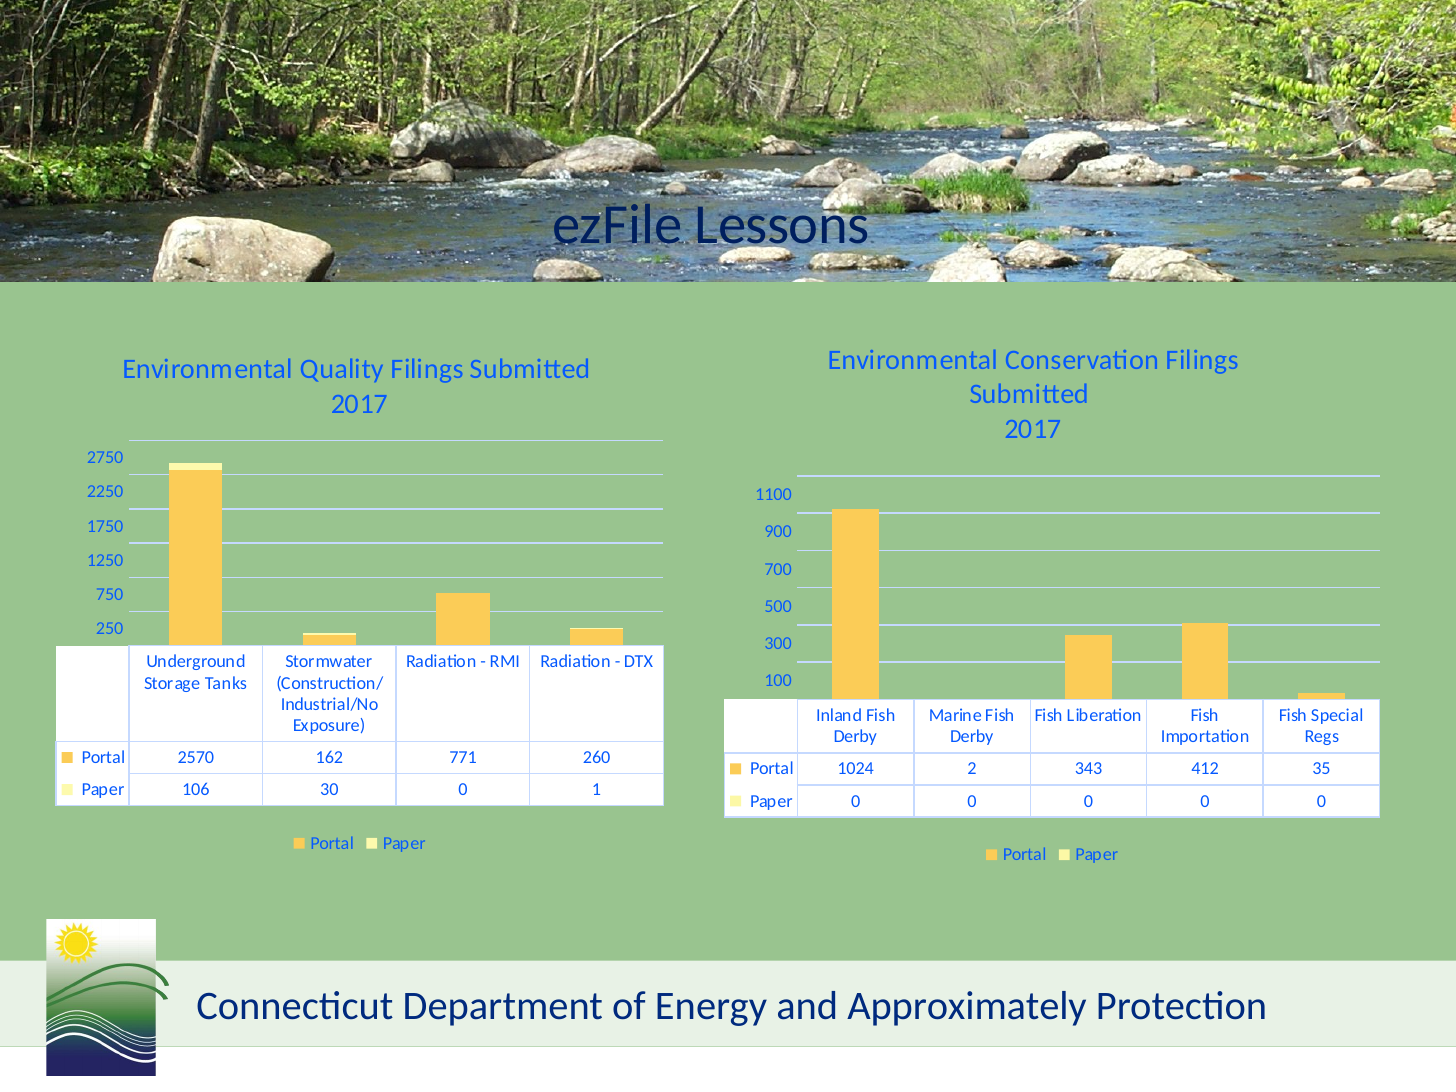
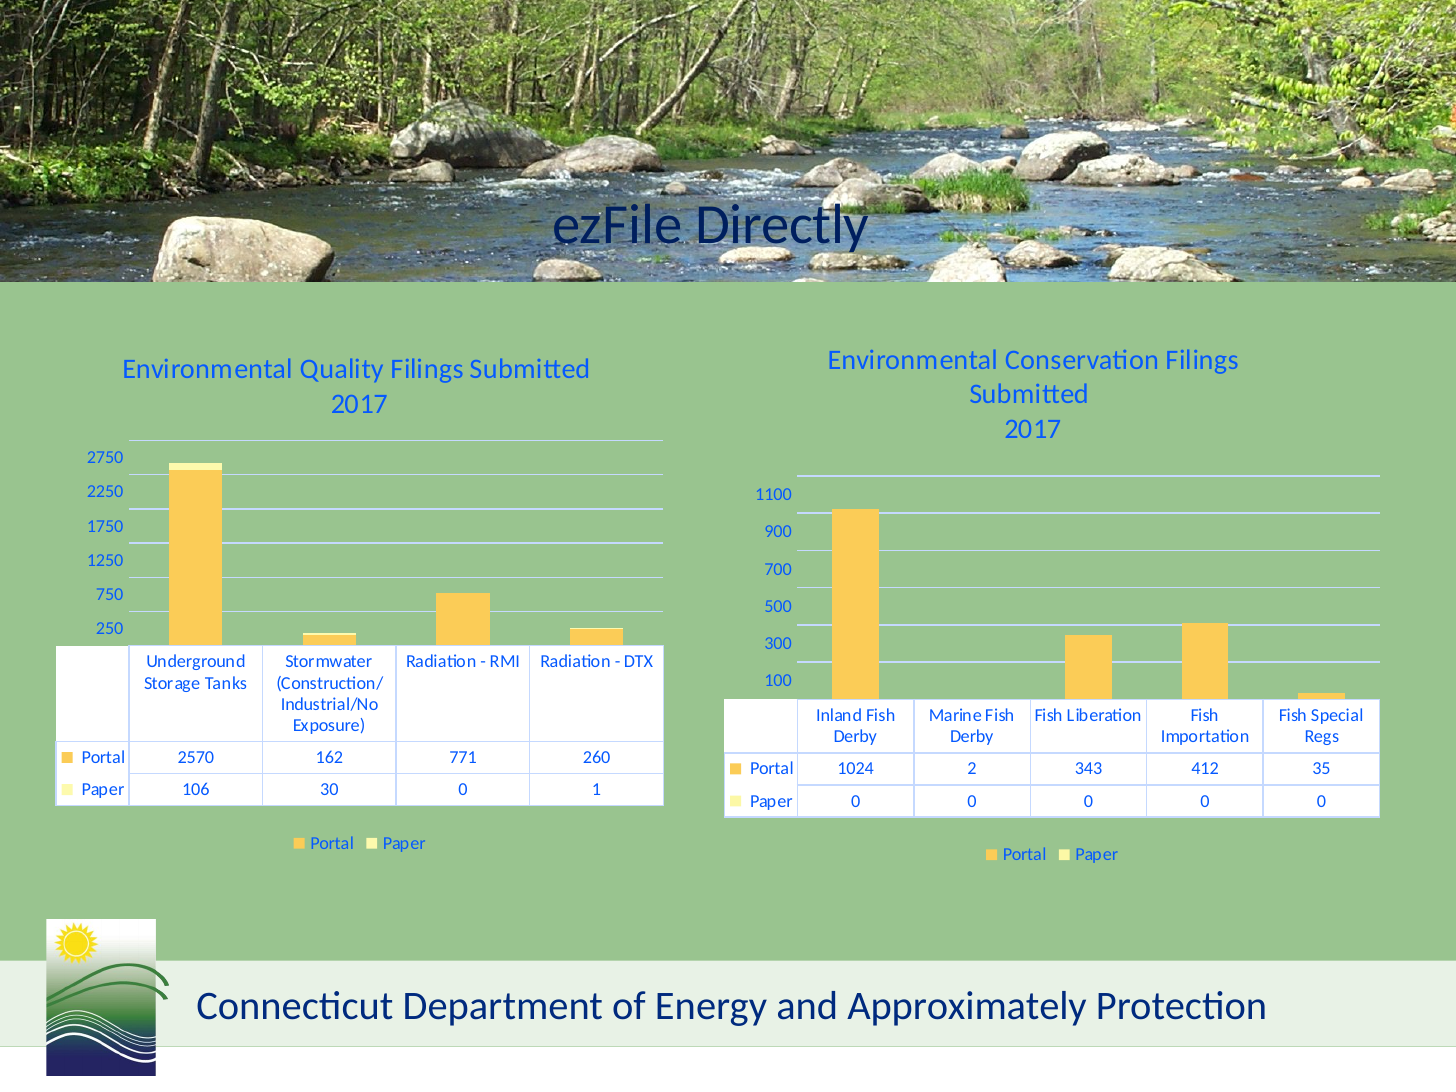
Lessons: Lessons -> Directly (782, 225)
